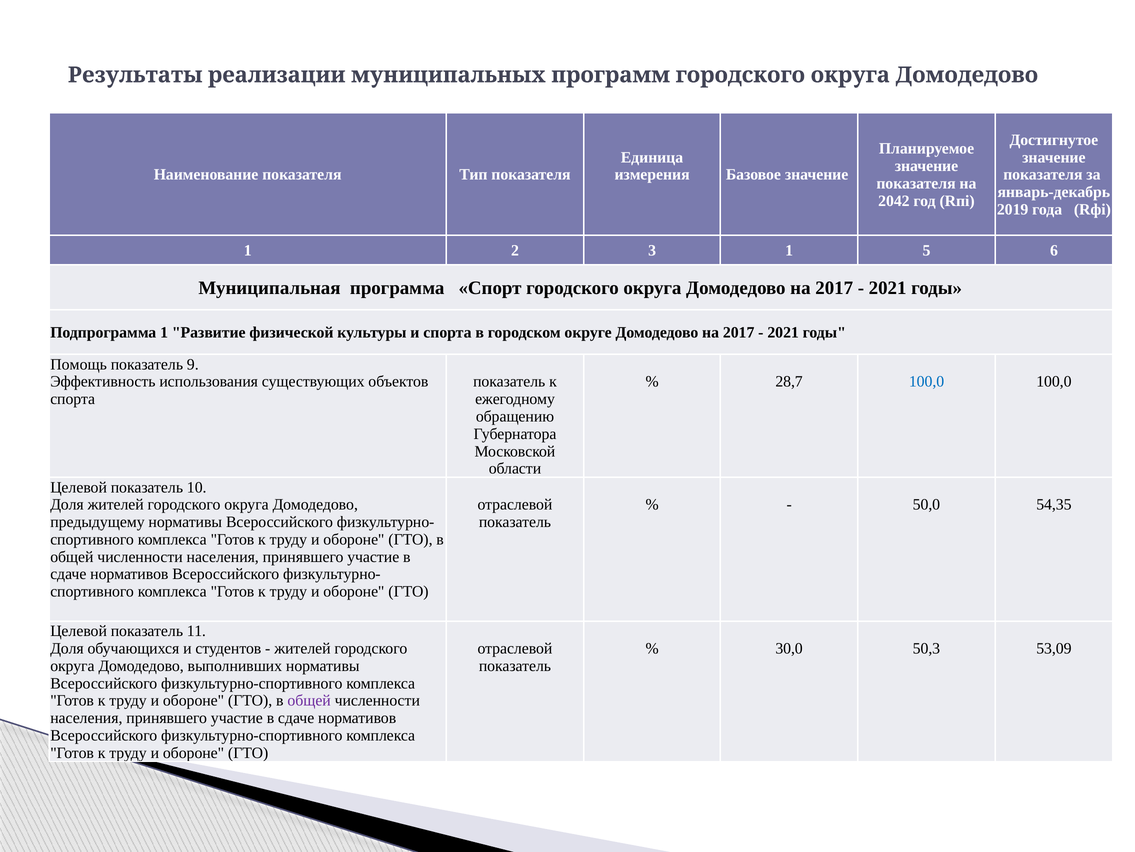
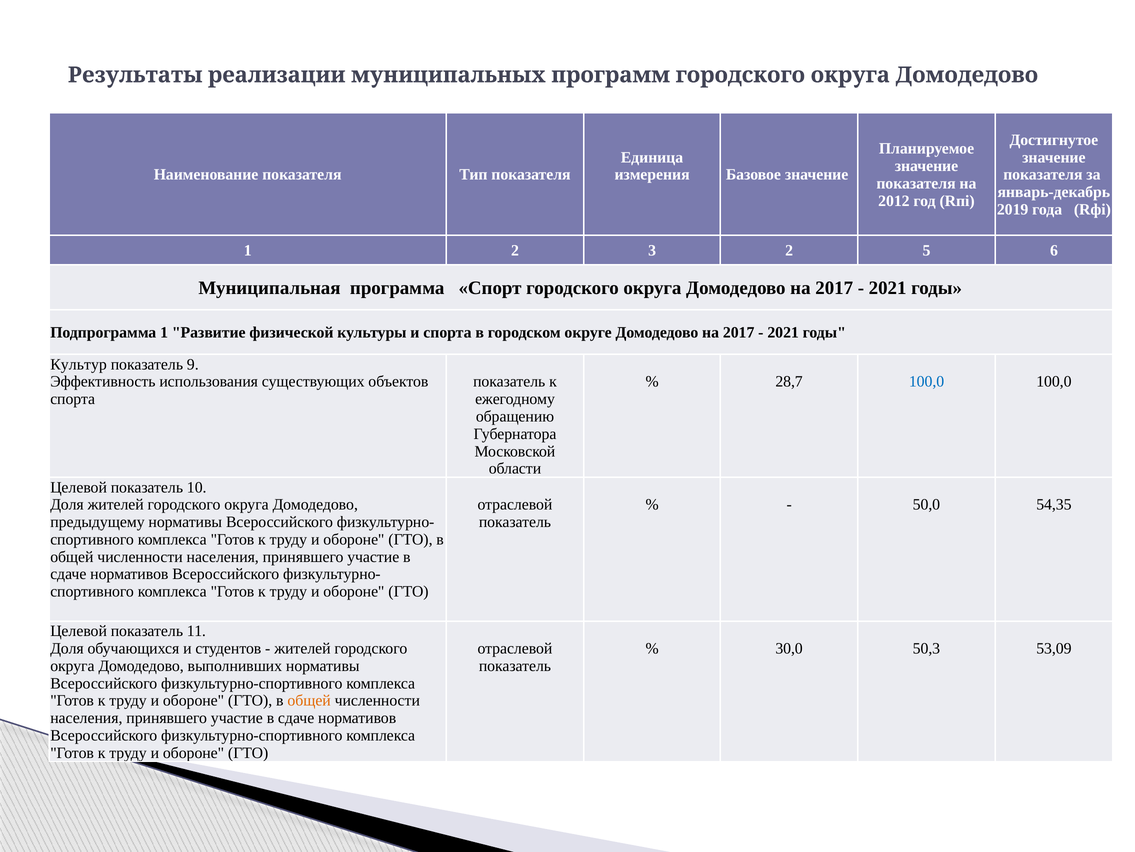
2042: 2042 -> 2012 (894, 201)
3 1: 1 -> 2 (789, 251)
Помощь: Помощь -> Культур (79, 364)
общей colour: purple -> orange (309, 700)
